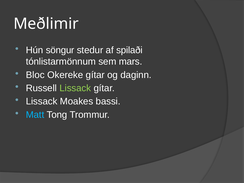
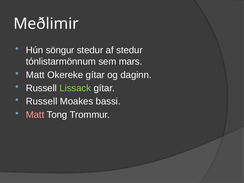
af spilaði: spilaði -> stedur (129, 50)
Bloc: Bloc -> Matt (35, 75)
Lissack: Lissack -> Russell (42, 101)
Matt colour: light blue -> pink (35, 115)
